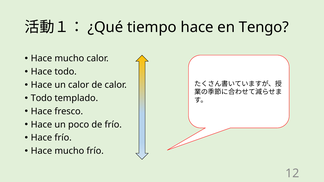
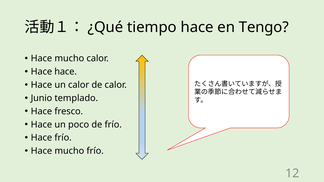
Hace todo: todo -> hace (66, 72)
Todo: Todo -> Junio (41, 98)
